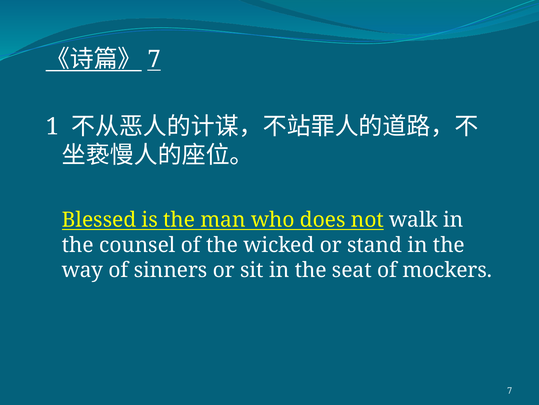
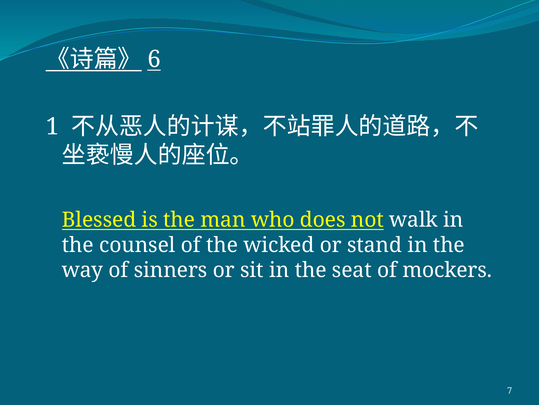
7: 7 -> 6 (154, 59)
